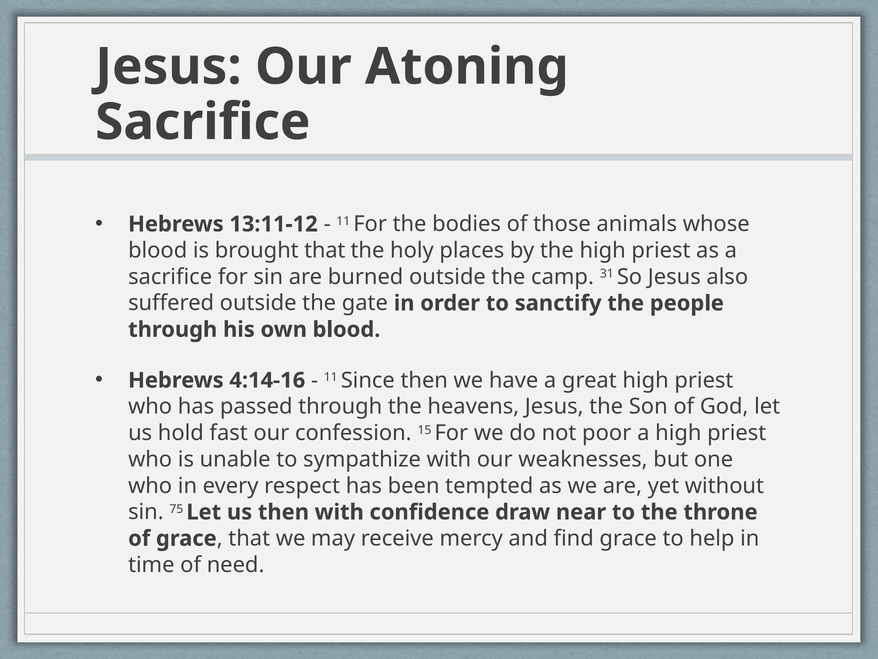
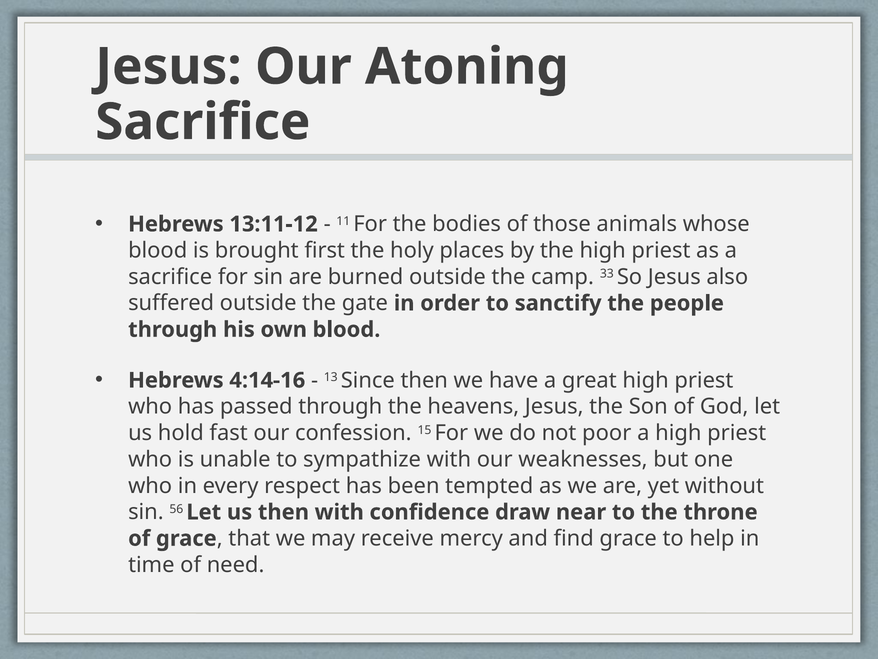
brought that: that -> first (325, 250)
31: 31 -> 33 (607, 274)
11: 11 -> 13 (331, 377)
75: 75 -> 56 (176, 509)
